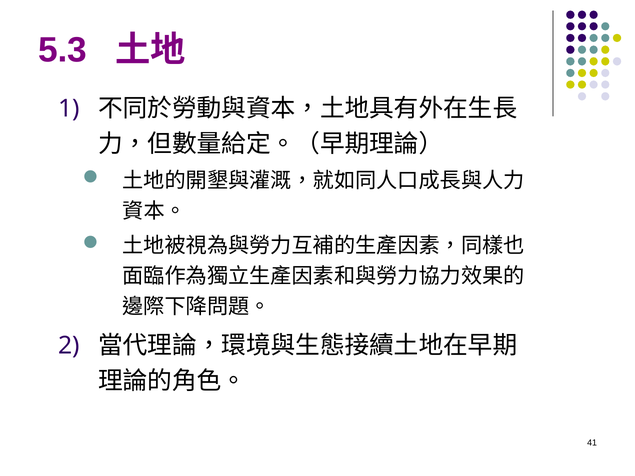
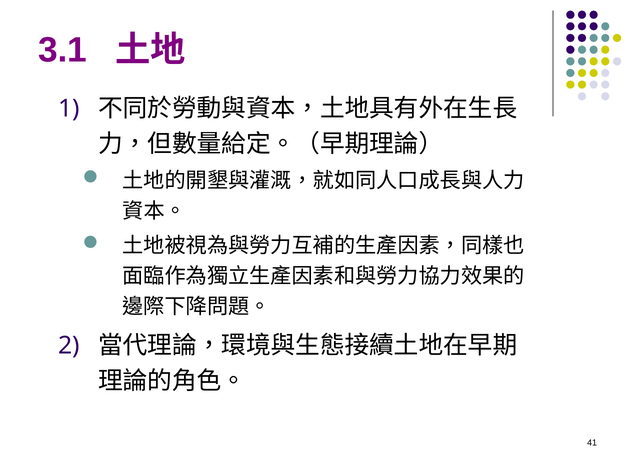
5.3: 5.3 -> 3.1 (63, 50)
